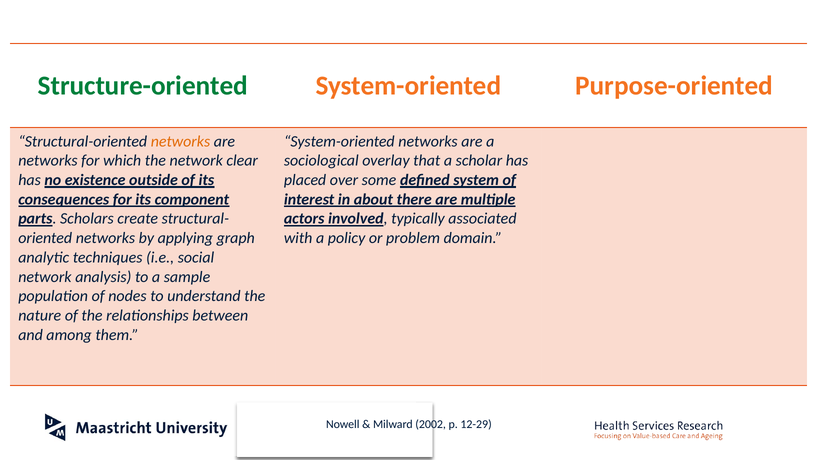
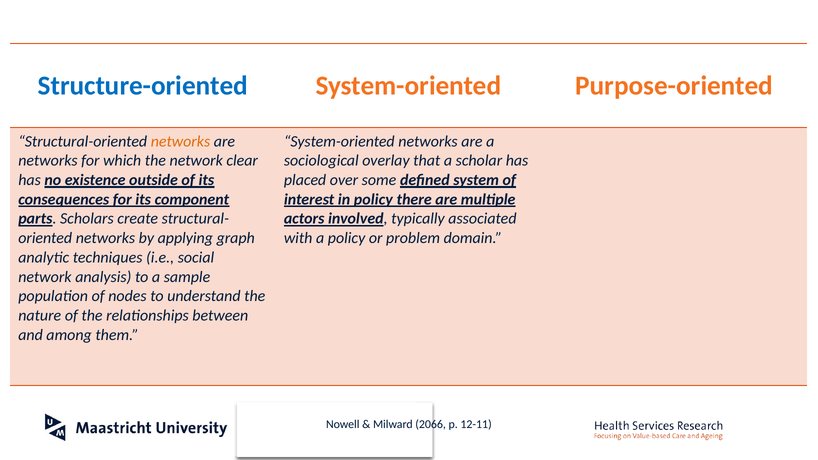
Structure-oriented colour: green -> blue (143, 86)
in about: about -> policy (373, 199)
2002: 2002 -> 2066 (431, 424)
12-29: 12-29 -> 12-11 (476, 424)
